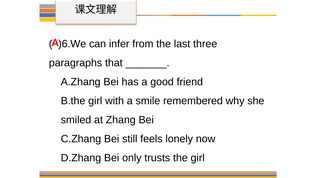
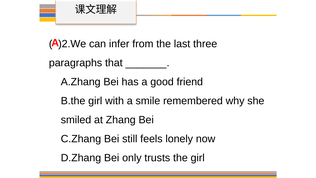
)6.We: )6.We -> )2.We (72, 44)
